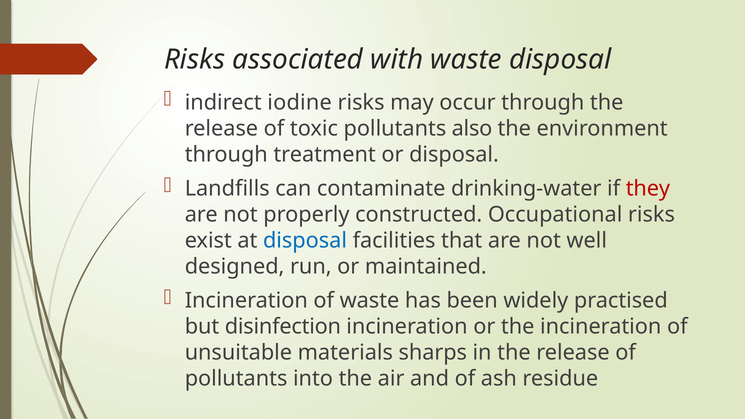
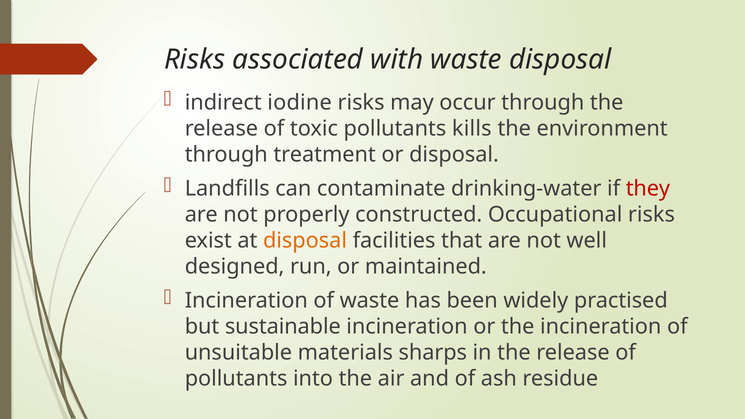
also: also -> kills (472, 128)
disposal colour: blue -> orange (305, 241)
disinfection: disinfection -> sustainable (283, 327)
